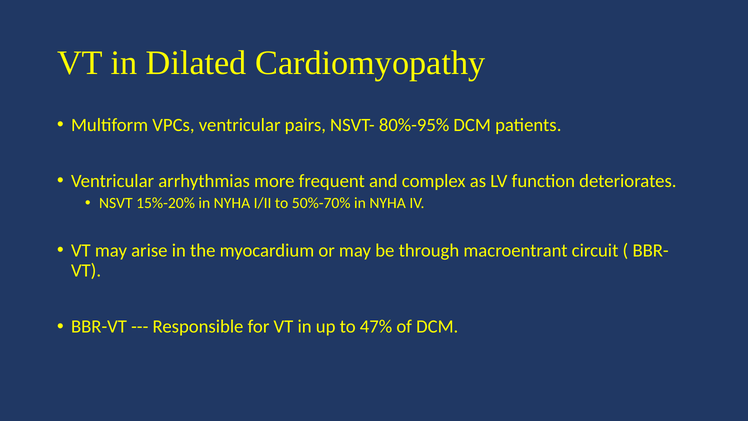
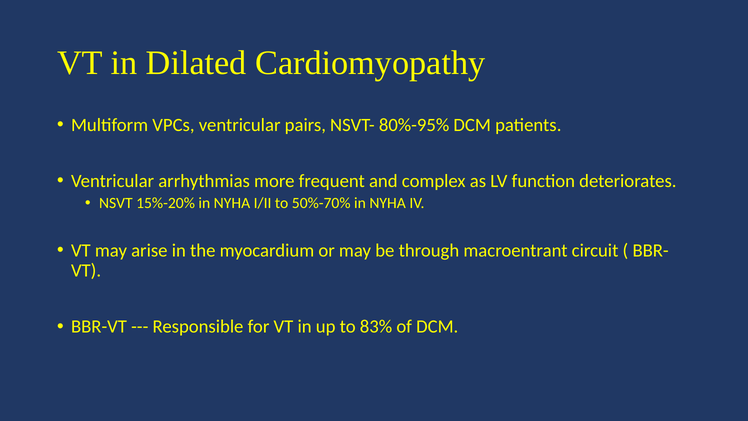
47%: 47% -> 83% (376, 326)
